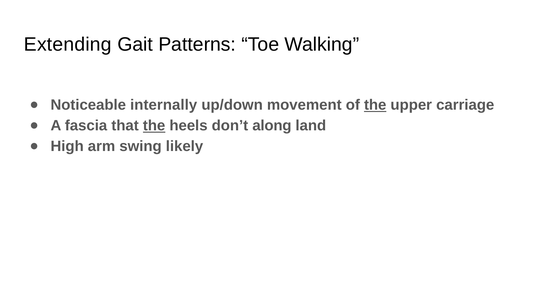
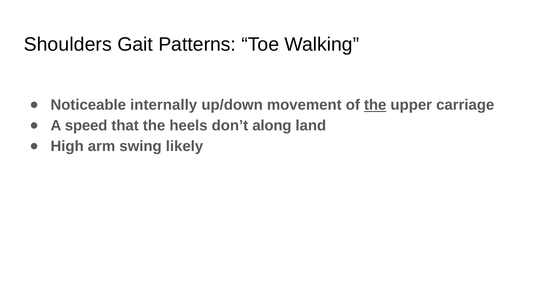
Extending: Extending -> Shoulders (68, 44)
fascia: fascia -> speed (86, 126)
the underline: present -> none (154, 126)
